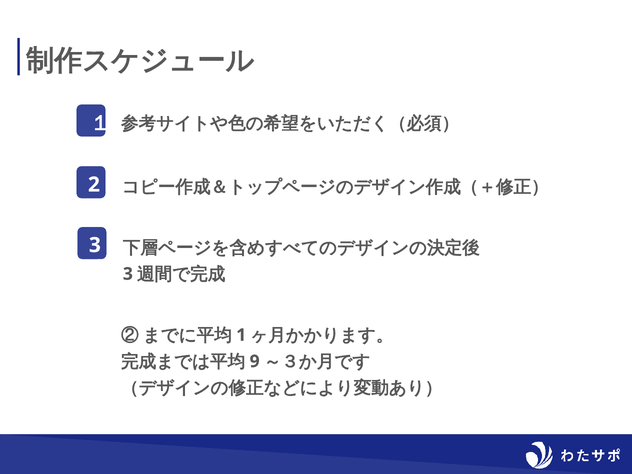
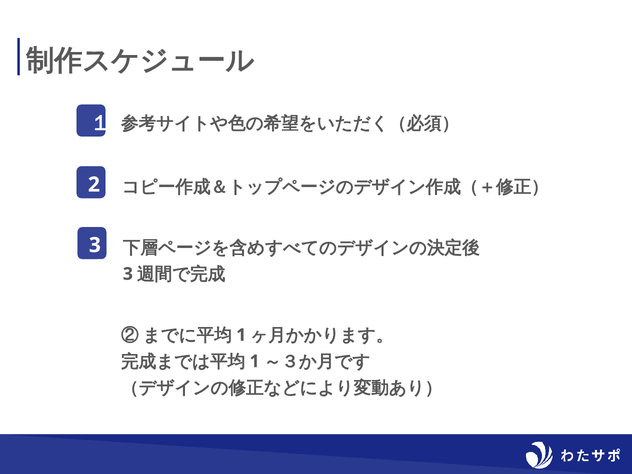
9: 9 -> 1 (255, 361)
